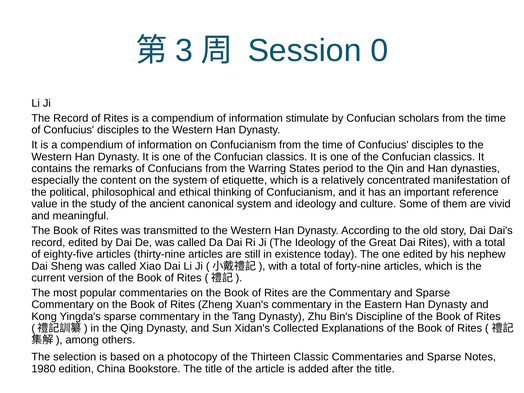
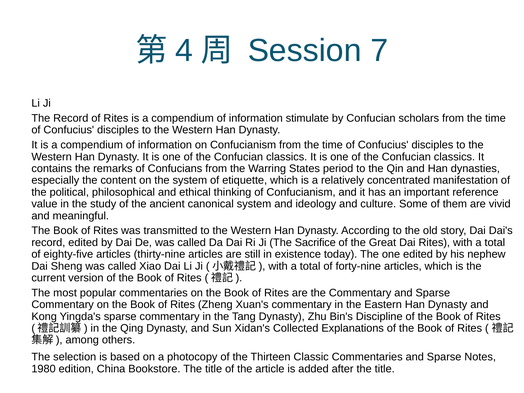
3: 3 -> 4 (184, 51)
0: 0 -> 7 (379, 51)
The Ideology: Ideology -> Sacrifice (315, 242)
